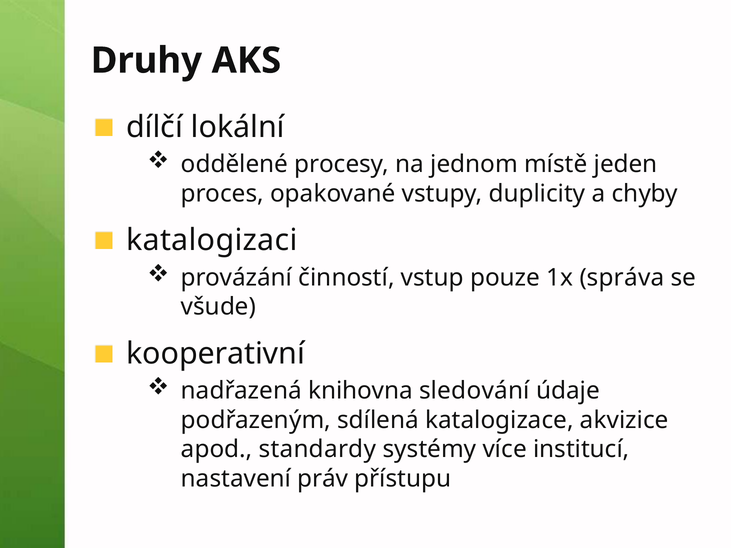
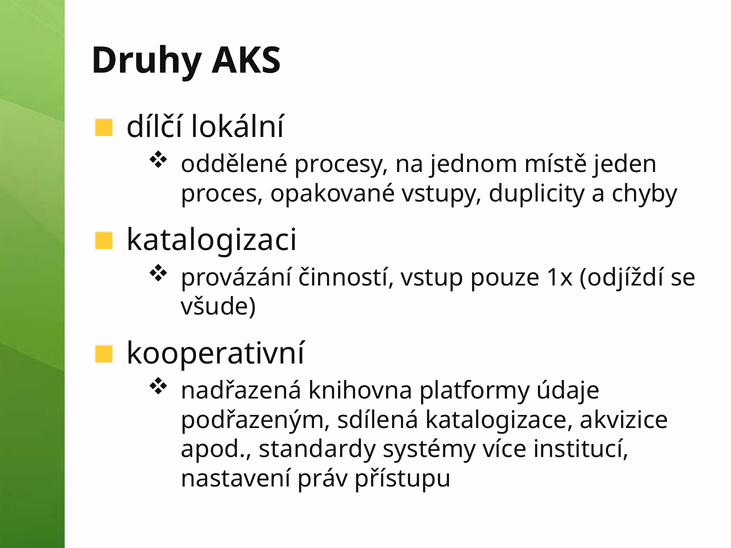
správa: správa -> odjíždí (622, 278)
sledování: sledování -> platformy (475, 391)
